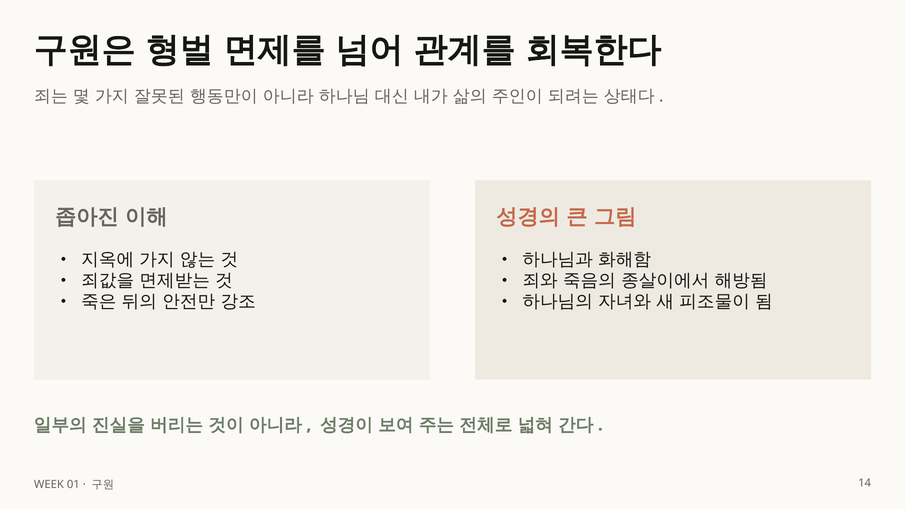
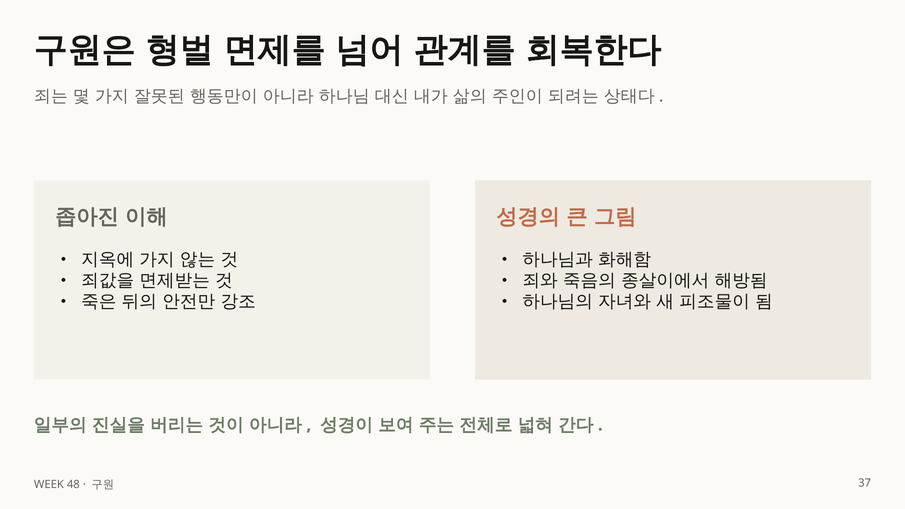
01: 01 -> 48 (73, 485)
14: 14 -> 37 (865, 483)
